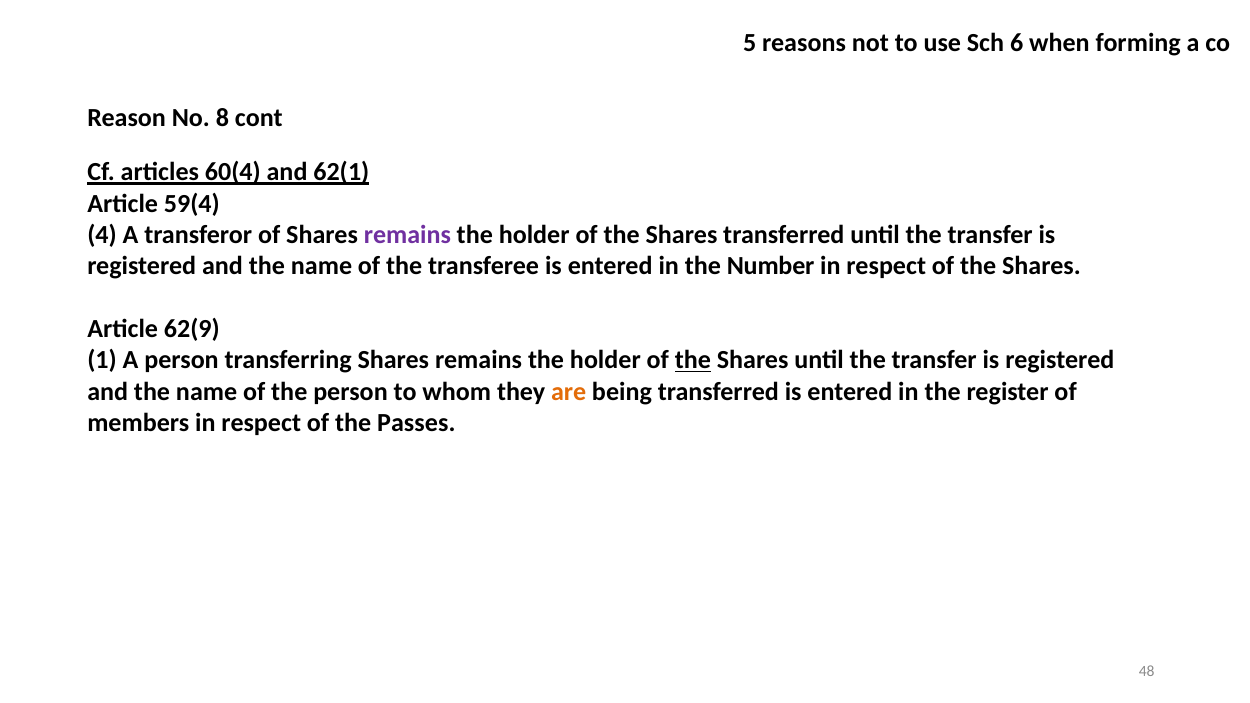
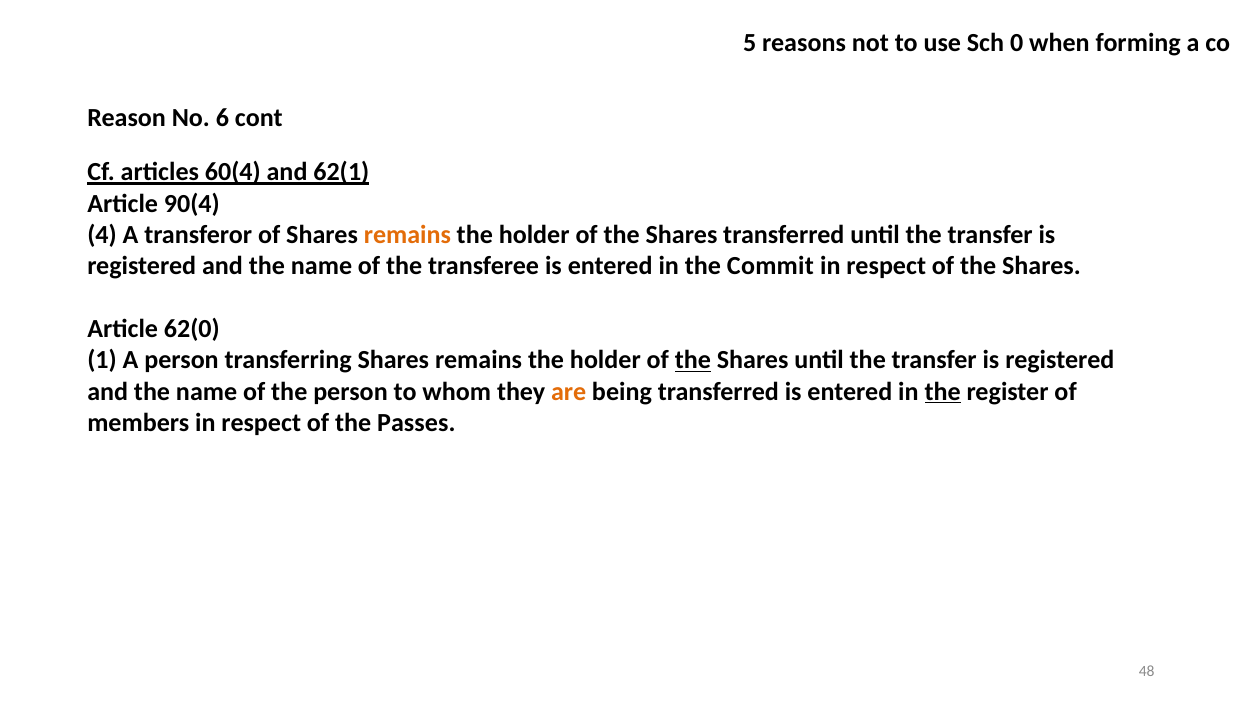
6: 6 -> 0 (1017, 43)
8: 8 -> 6 (222, 118)
59(4: 59(4 -> 90(4 (192, 204)
remains colour: purple -> orange (407, 235)
Number: Number -> Commit (770, 266)
62(9: 62(9 -> 62(0 (192, 329)
the underline: none -> present (943, 391)
